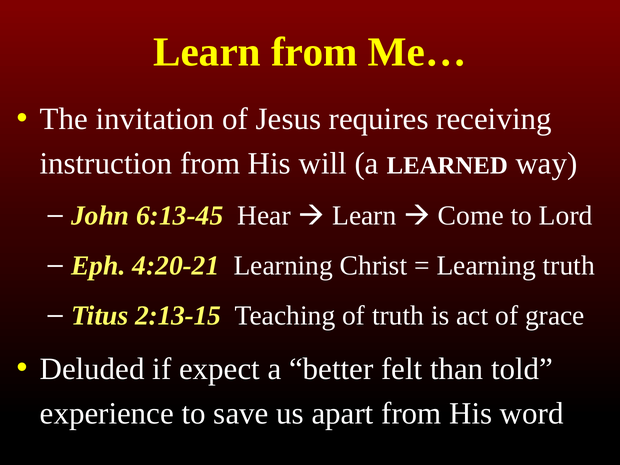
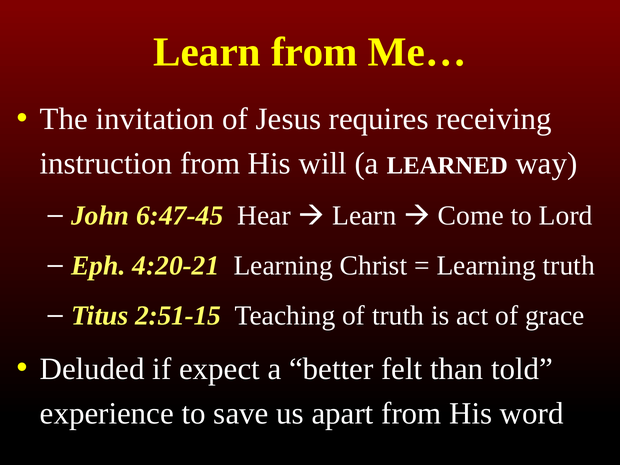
6:13-45: 6:13-45 -> 6:47-45 (180, 216)
2:13-15: 2:13-15 -> 2:51-15 (178, 316)
